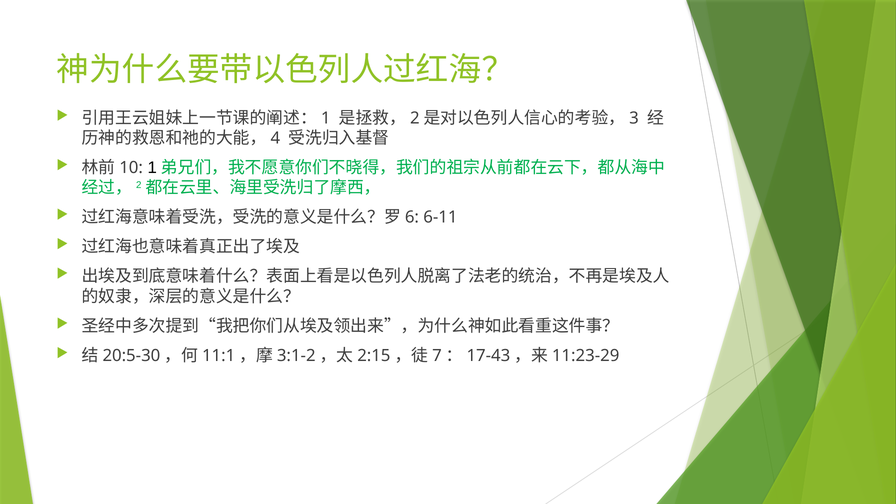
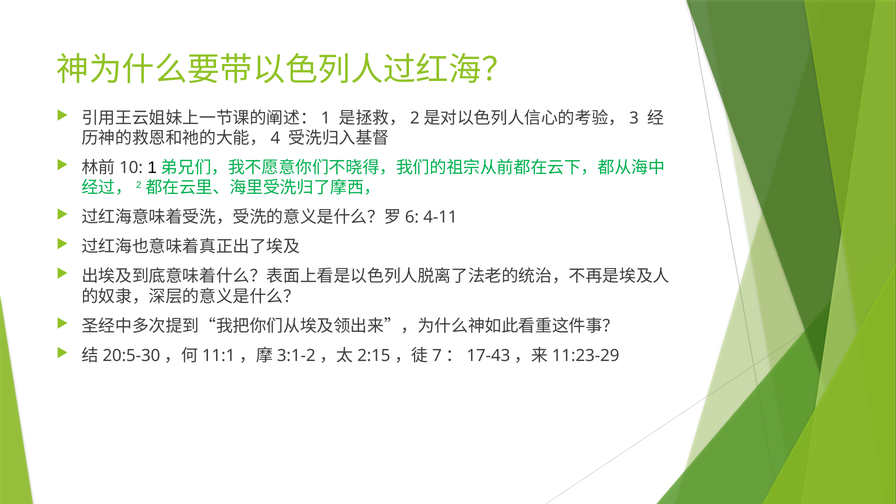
6-11: 6-11 -> 4-11 (440, 217)
